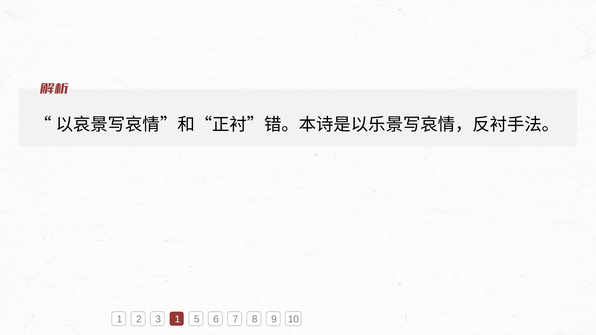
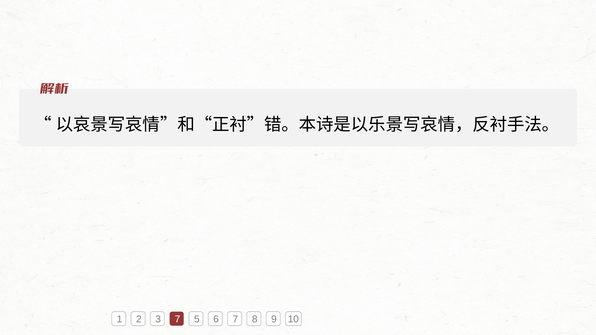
3 1: 1 -> 7 (177, 320)
